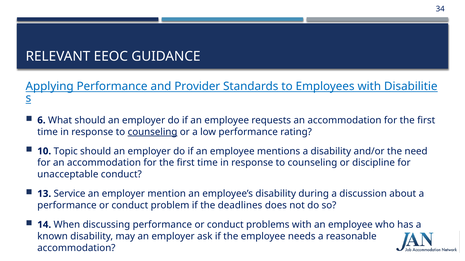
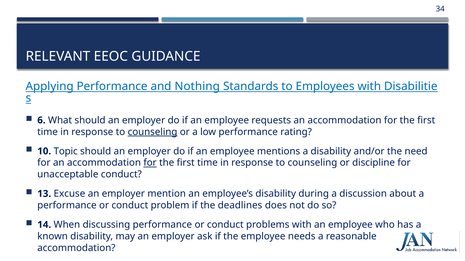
Provider: Provider -> Nothing (197, 87)
for underline: none -> present (150, 163)
Service: Service -> Excuse (69, 194)
